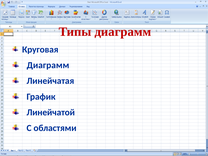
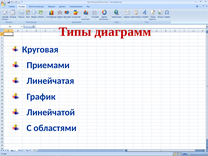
Диаграмм: Диаграмм -> Приемами (48, 65)
